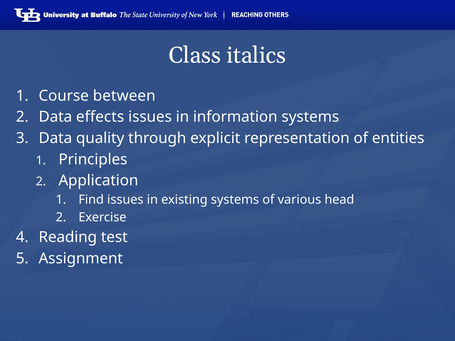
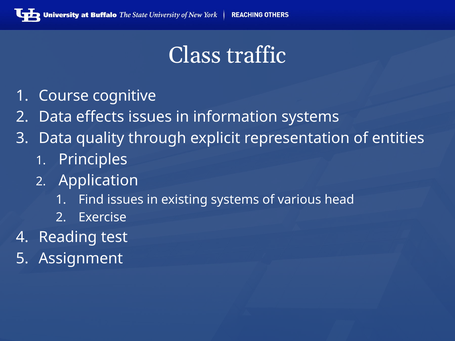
italics: italics -> traffic (256, 55)
between: between -> cognitive (124, 96)
